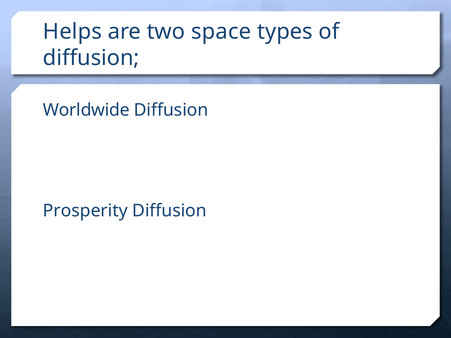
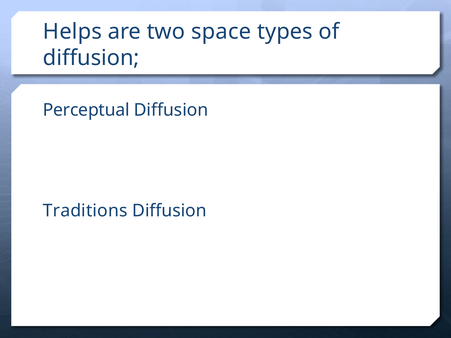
Worldwide: Worldwide -> Perceptual (86, 110)
Prosperity: Prosperity -> Traditions (85, 211)
